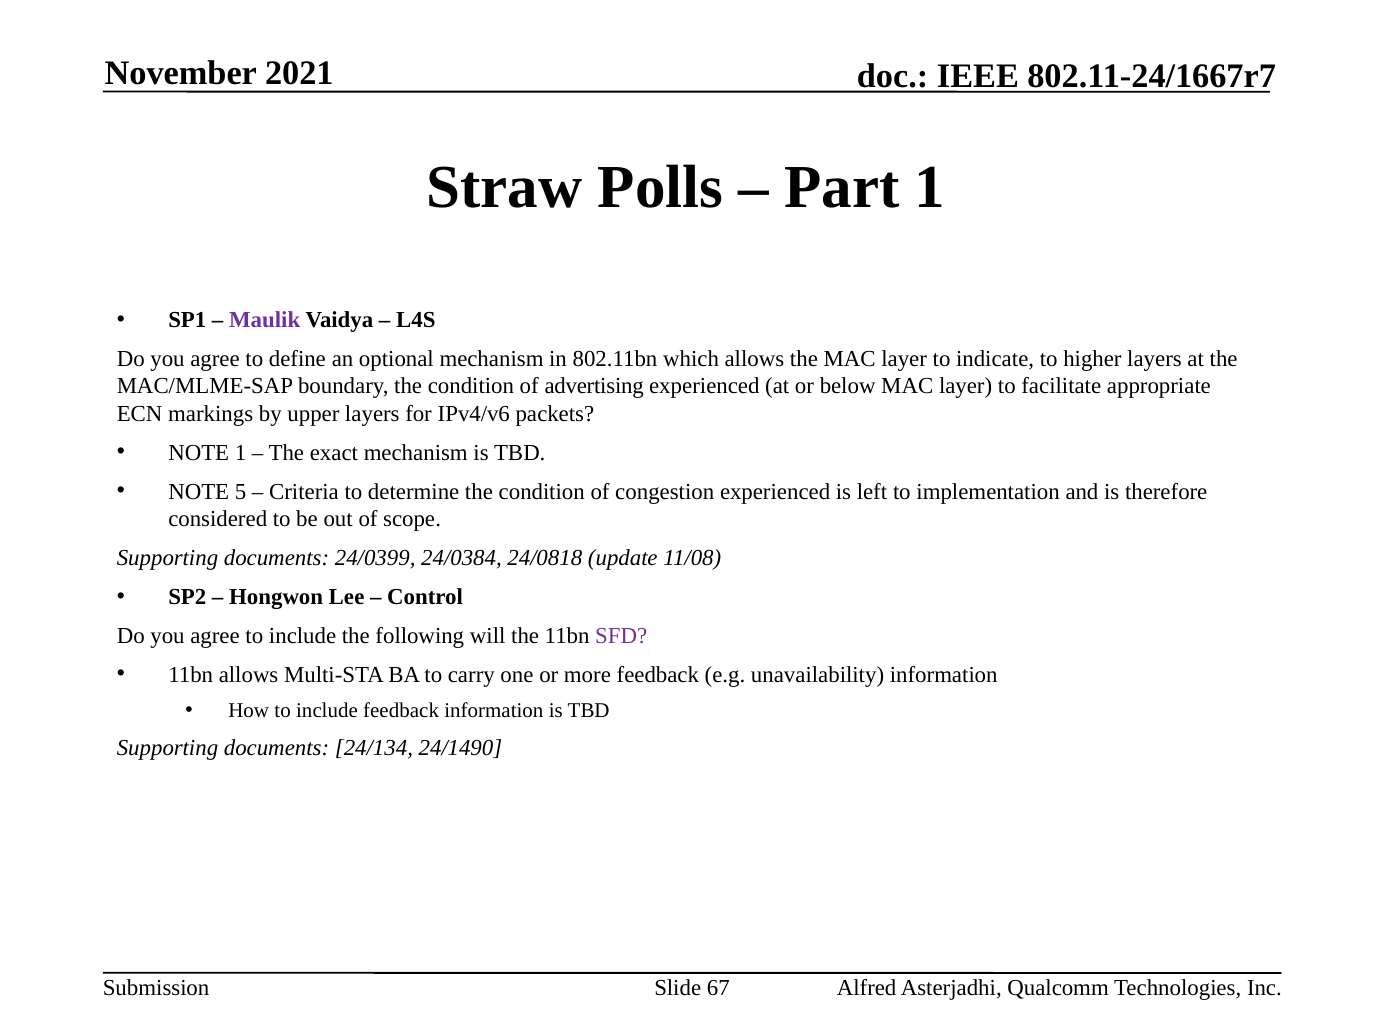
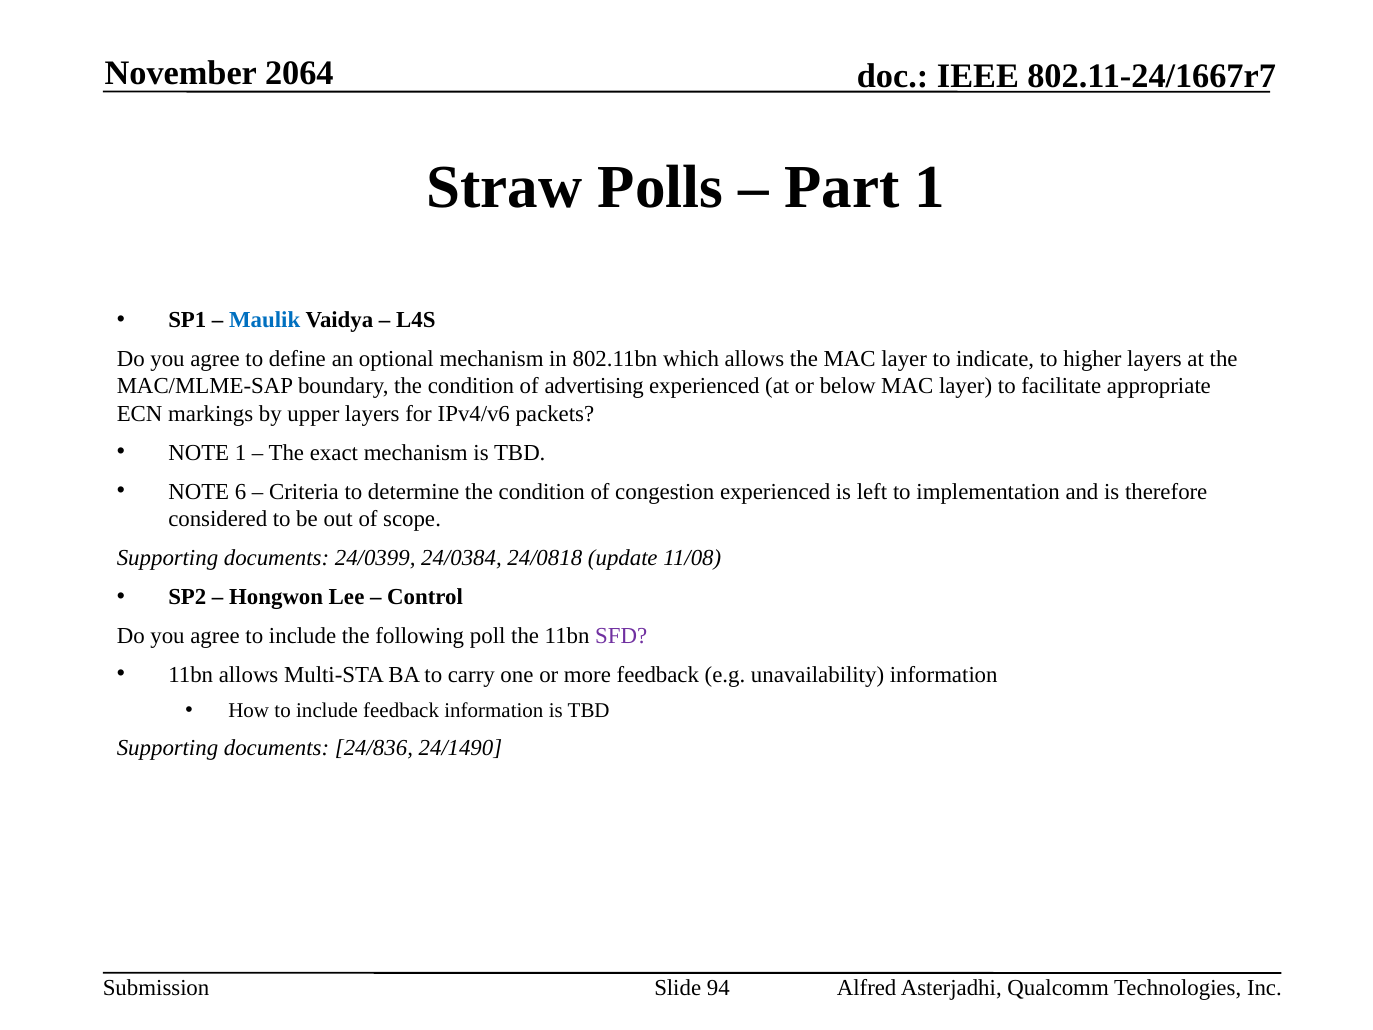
2021: 2021 -> 2064 (299, 73)
Maulik colour: purple -> blue (265, 320)
5: 5 -> 6 (241, 491)
will: will -> poll (488, 636)
24/134: 24/134 -> 24/836 (374, 748)
67: 67 -> 94 (718, 988)
